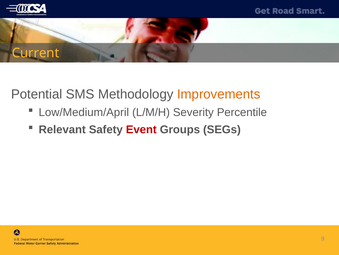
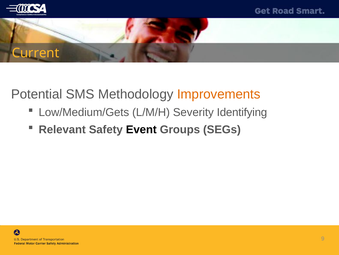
Low/Medium/April: Low/Medium/April -> Low/Medium/Gets (84, 112)
Percentile: Percentile -> Identifying (242, 112)
Event colour: red -> black (141, 129)
